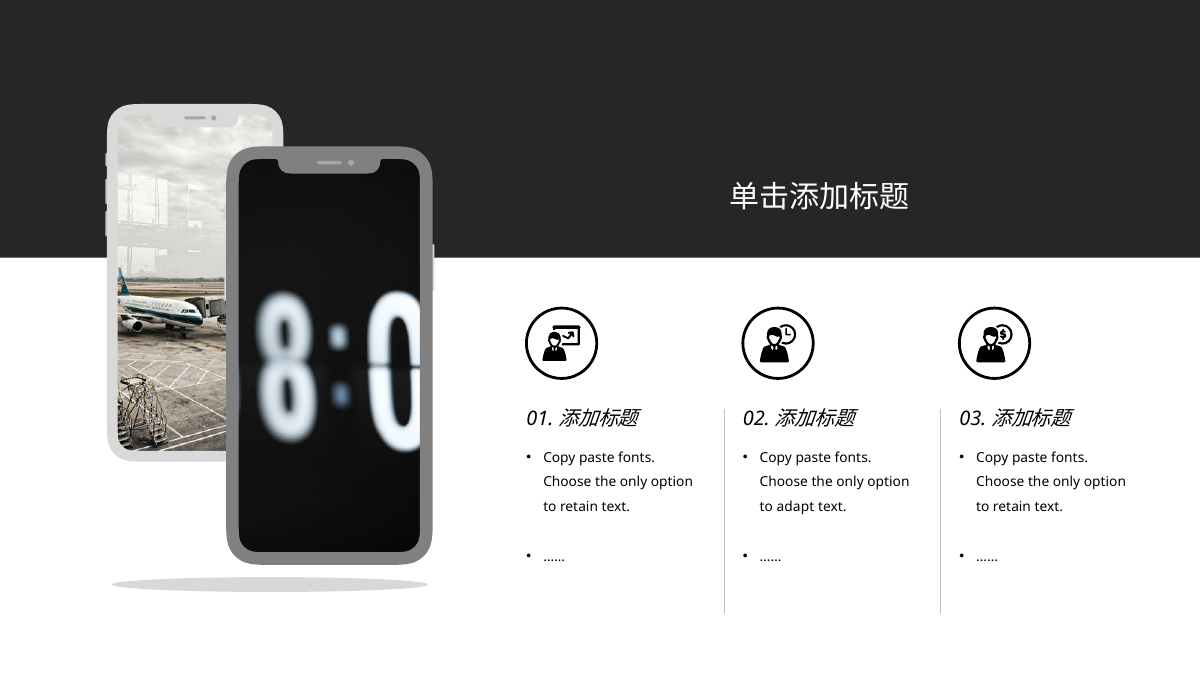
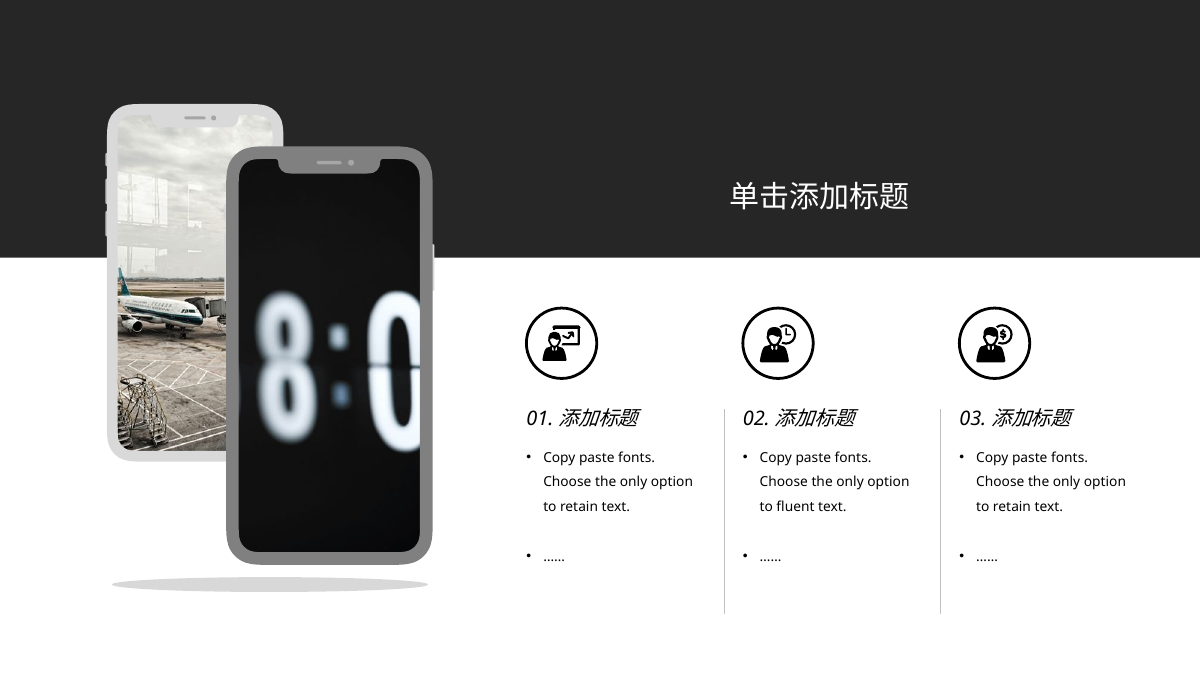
adapt: adapt -> fluent (795, 507)
